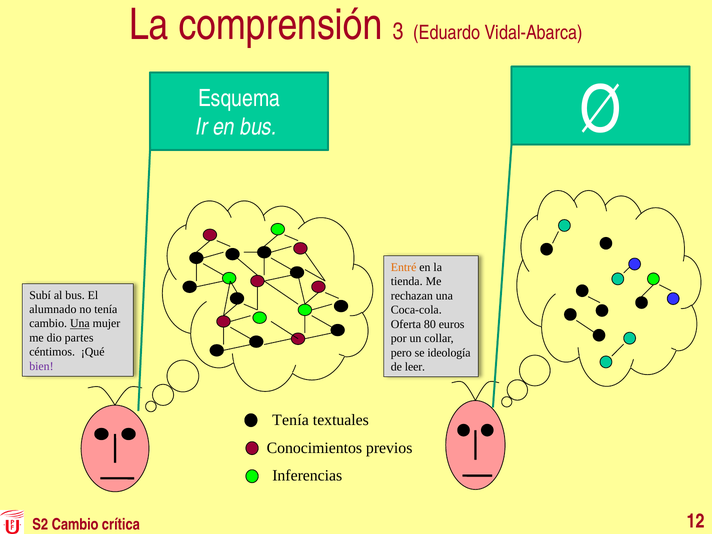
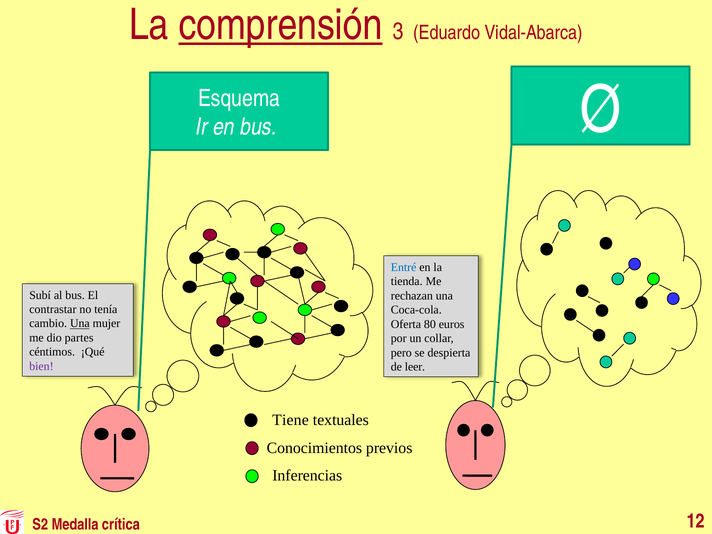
comprensión underline: none -> present (281, 25)
Entré colour: orange -> blue (404, 267)
alumnado: alumnado -> contrastar (53, 309)
ideología: ideología -> despierta (449, 353)
Tenía: Tenía -> Tiene (291, 420)
S2 Cambio: Cambio -> Medalla (75, 524)
